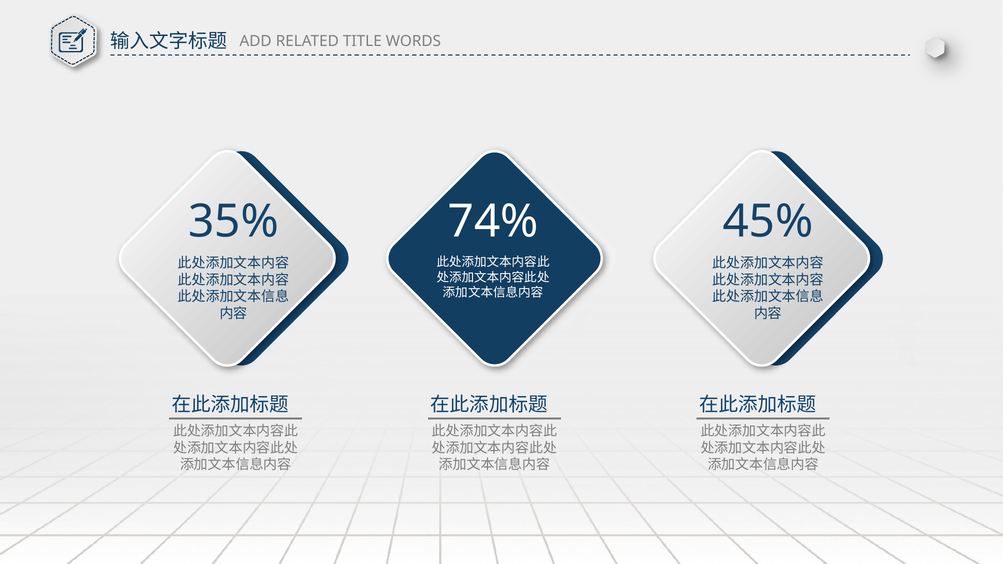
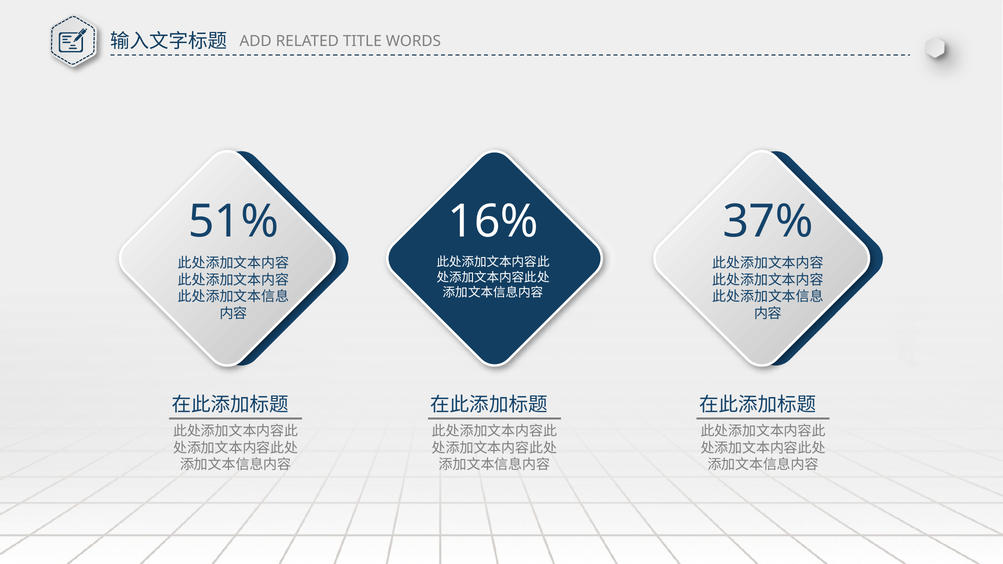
35%: 35% -> 51% (234, 222)
74%: 74% -> 16% (493, 222)
45%: 45% -> 37% (768, 222)
